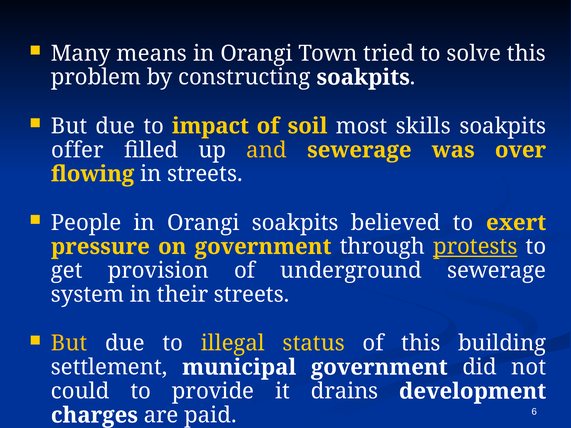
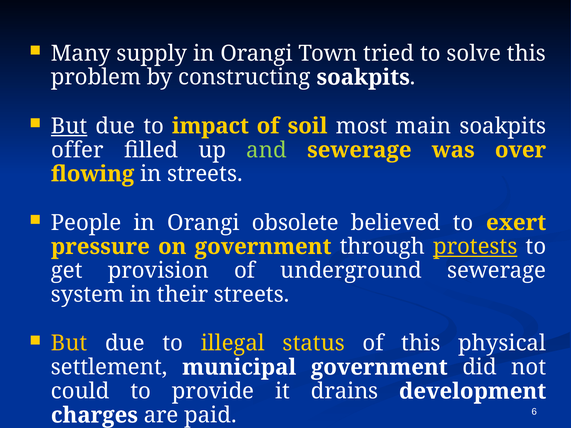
means: means -> supply (152, 53)
But underline: none -> present (69, 126)
skills: skills -> main (423, 126)
and colour: yellow -> light green (266, 150)
Orangi soakpits: soakpits -> obsolete (295, 223)
building: building -> physical (502, 344)
